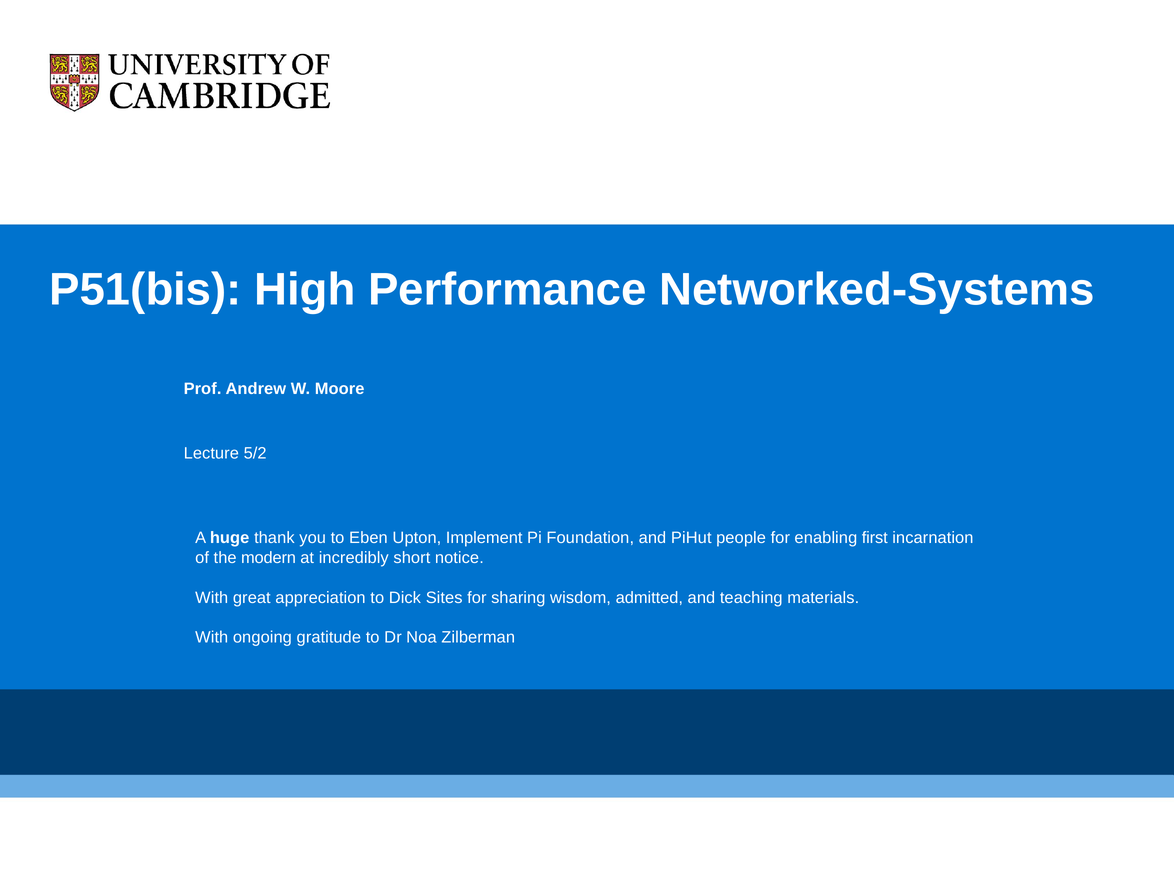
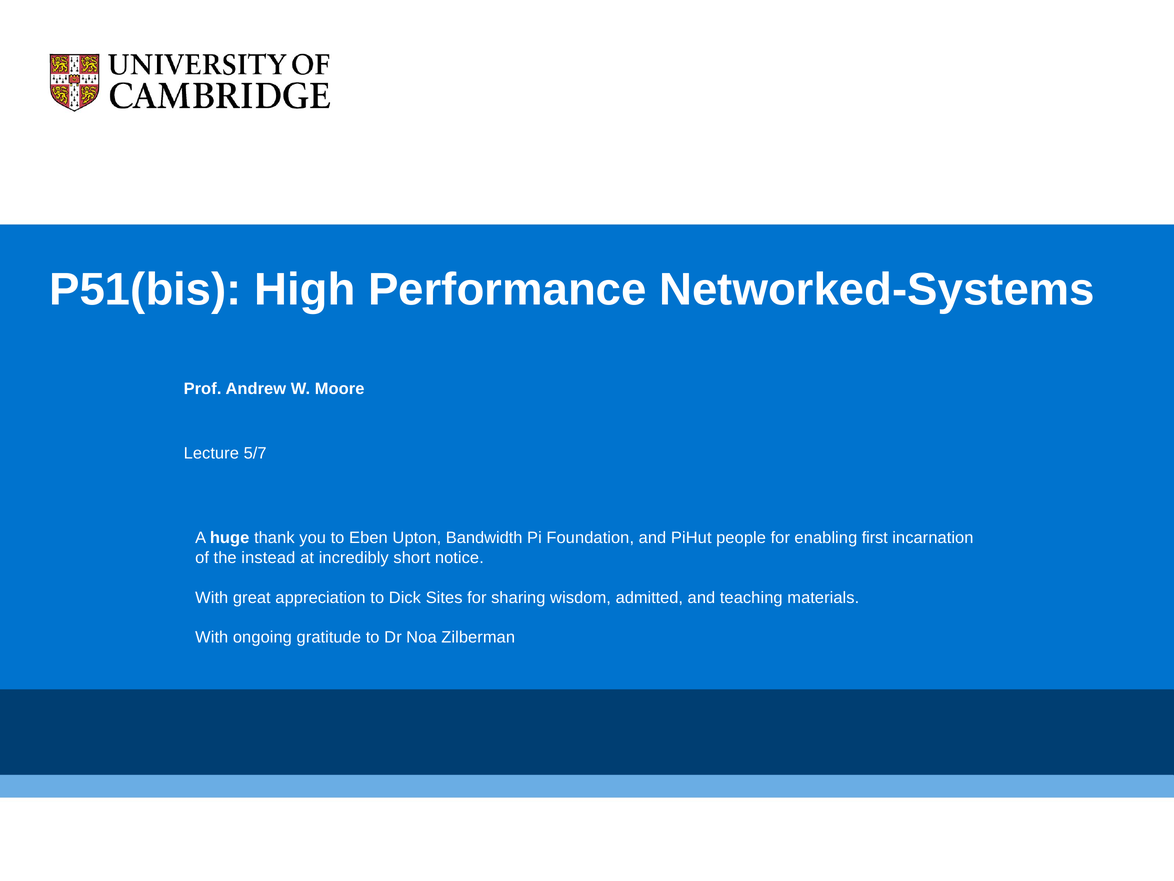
5/2: 5/2 -> 5/7 (255, 453)
Implement: Implement -> Bandwidth (484, 538)
modern: modern -> instead (268, 558)
